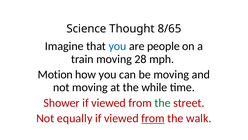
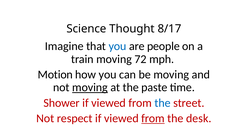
8/65: 8/65 -> 8/17 (170, 29)
28: 28 -> 72 (141, 59)
moving underline: none -> present (90, 87)
while: while -> paste (154, 87)
the colour: green -> blue (163, 103)
equally: equally -> respect (75, 118)
walk: walk -> desk (199, 118)
